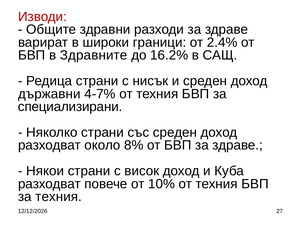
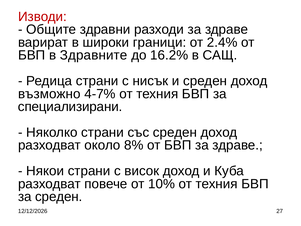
държавни: държавни -> възможно (49, 94)
за техния: техния -> среден (59, 197)
